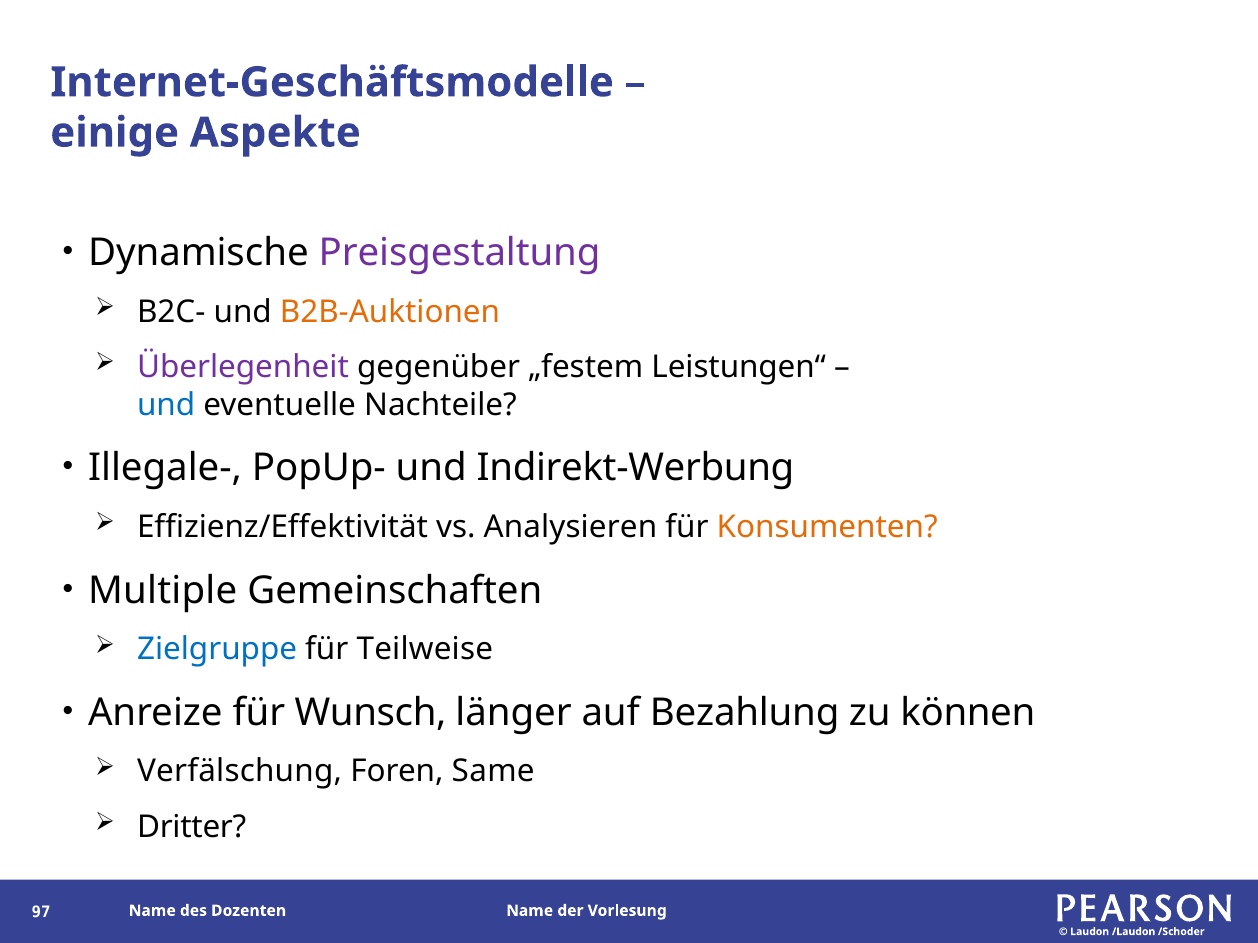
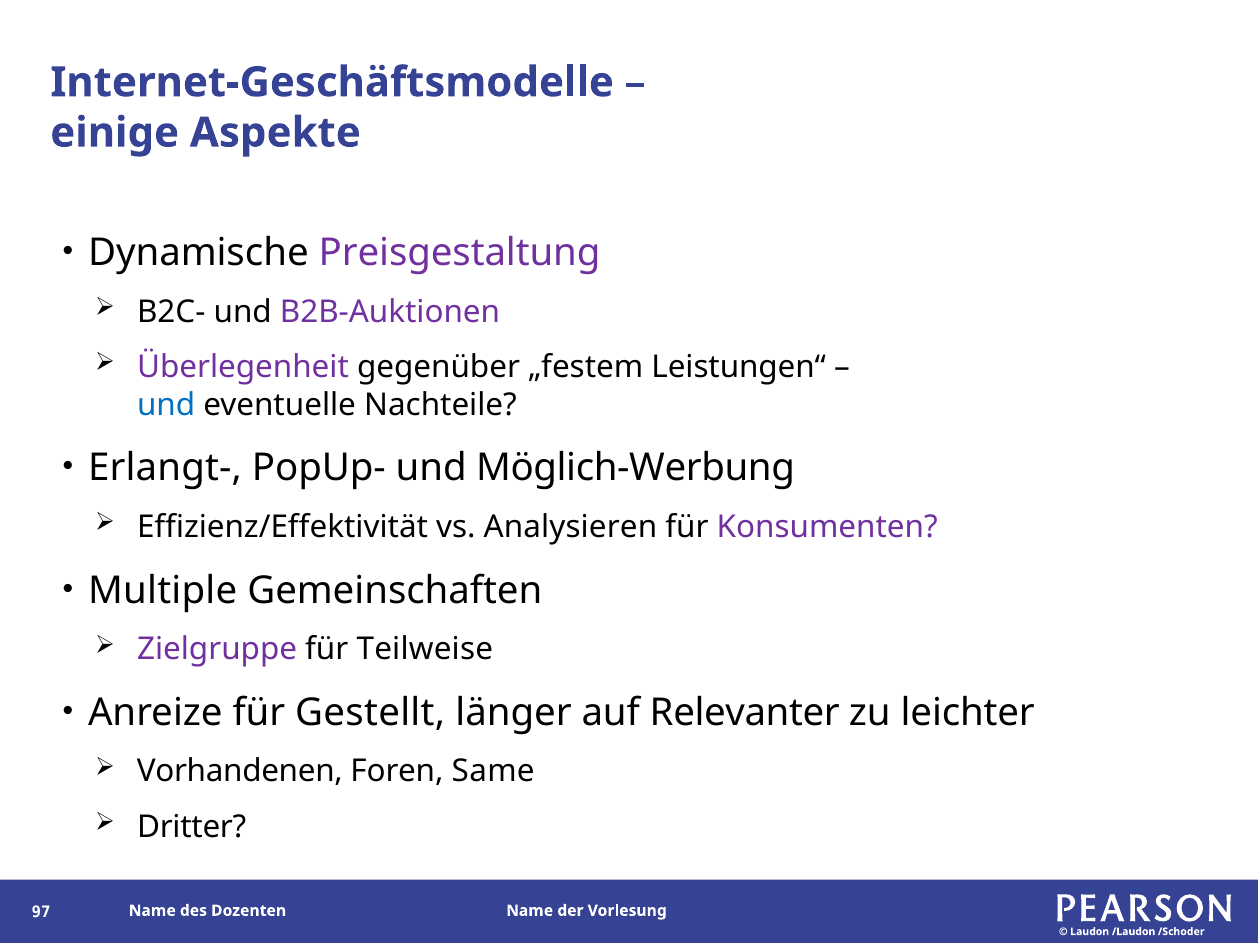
B2B-Auktionen colour: orange -> purple (390, 312)
Illegale-: Illegale- -> Erlangt- (165, 468)
Indirekt-Werbung: Indirekt-Werbung -> Möglich-Werbung (636, 468)
Konsumenten colour: orange -> purple (827, 527)
Zielgruppe colour: blue -> purple (217, 650)
Wunsch: Wunsch -> Gestellt (370, 713)
Bezahlung: Bezahlung -> Relevanter (745, 713)
können: können -> leichter (968, 713)
Verfälschung: Verfälschung -> Vorhandenen (240, 772)
